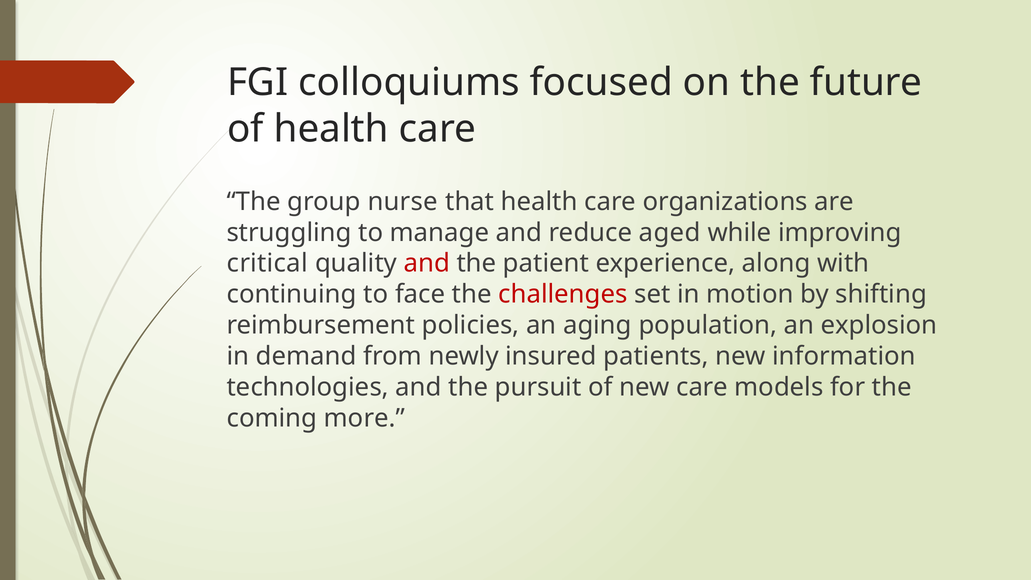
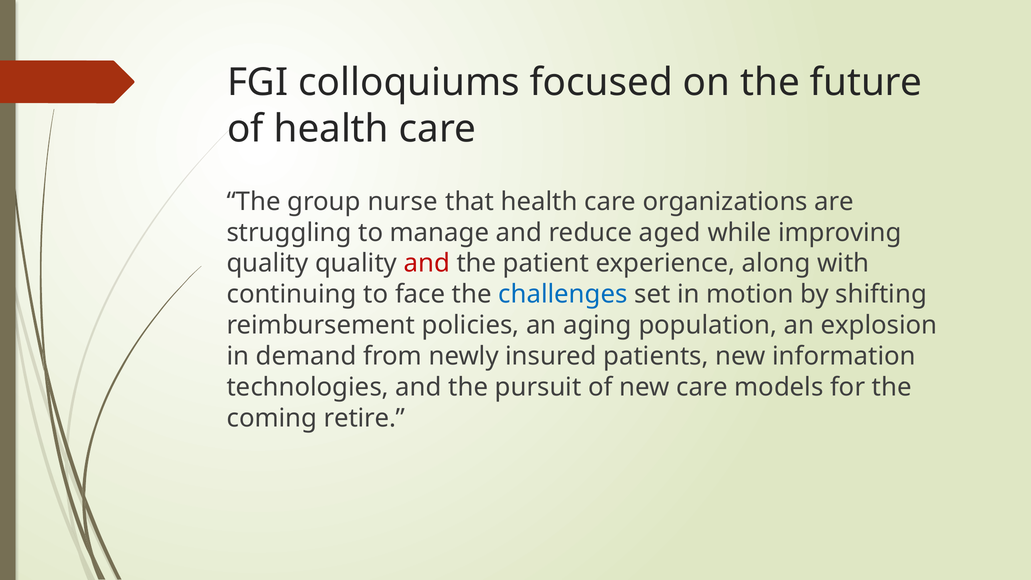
critical: critical -> quality (268, 263)
challenges colour: red -> blue (563, 294)
more: more -> retire (365, 418)
